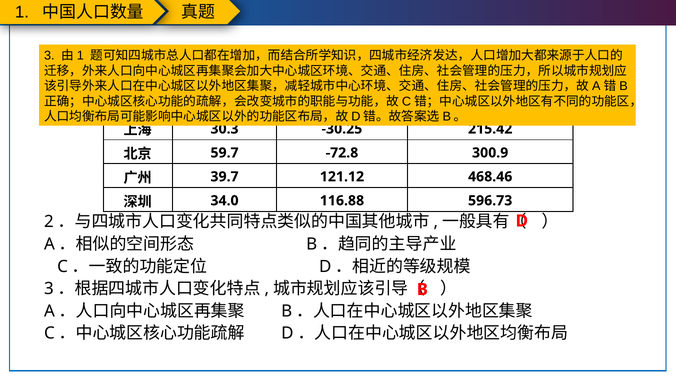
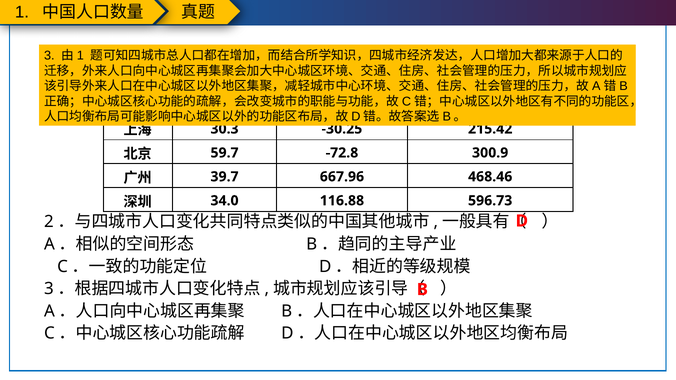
121.12: 121.12 -> 667.96 (342, 177)
